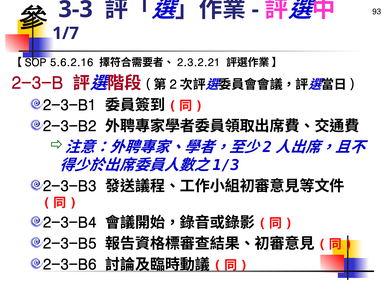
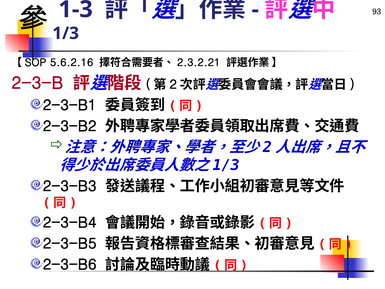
3-3: 3-3 -> 1-3 (76, 9)
1/7: 1/7 -> 1/3 (66, 33)
